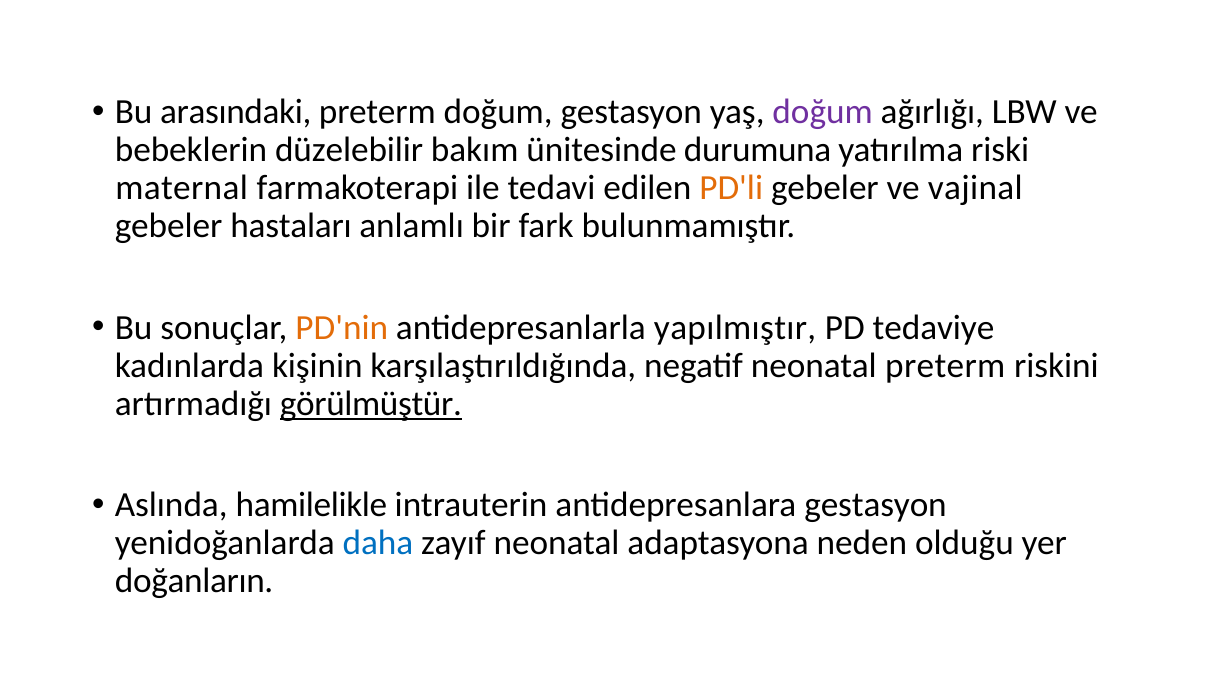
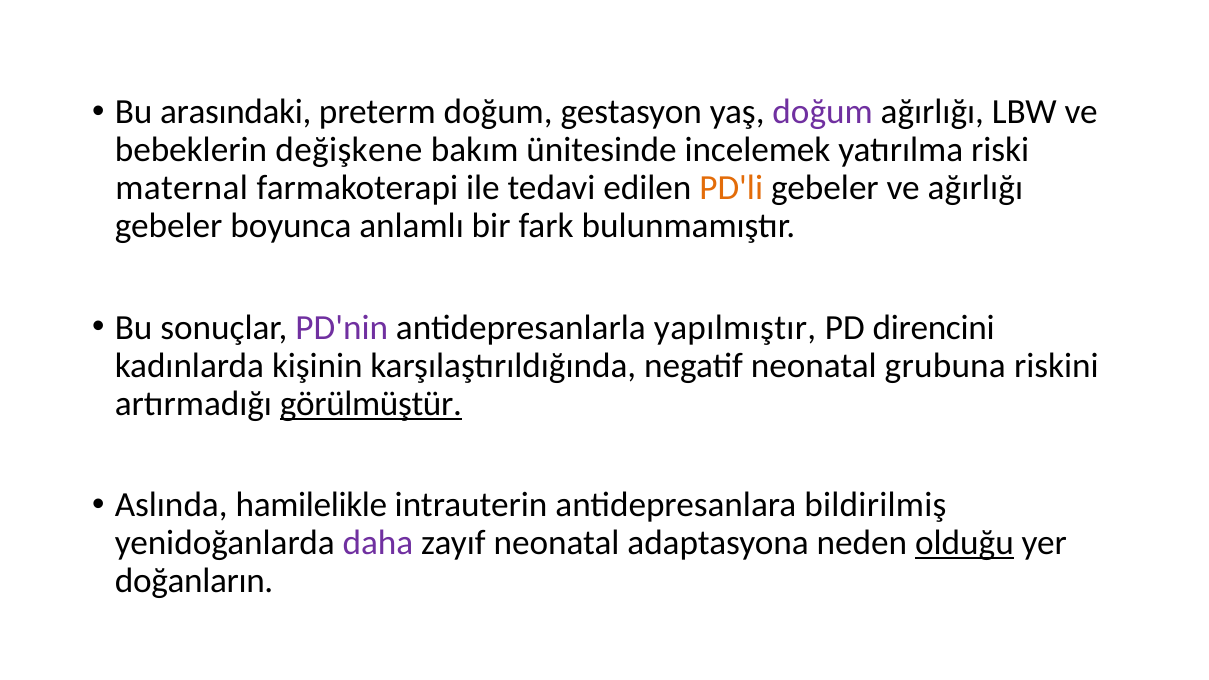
düzelebilir: düzelebilir -> değişkene (349, 150)
durumuna: durumuna -> incelemek (757, 150)
ve vajinal: vajinal -> ağırlığı (975, 188)
hastaları: hastaları -> boyunca (291, 226)
PD'nin colour: orange -> purple (342, 328)
tedaviye: tedaviye -> direncini (934, 328)
neonatal preterm: preterm -> grubuna (945, 366)
antidepresanlara gestasyon: gestasyon -> bildirilmiş (875, 505)
daha colour: blue -> purple (378, 543)
olduğu underline: none -> present (964, 543)
